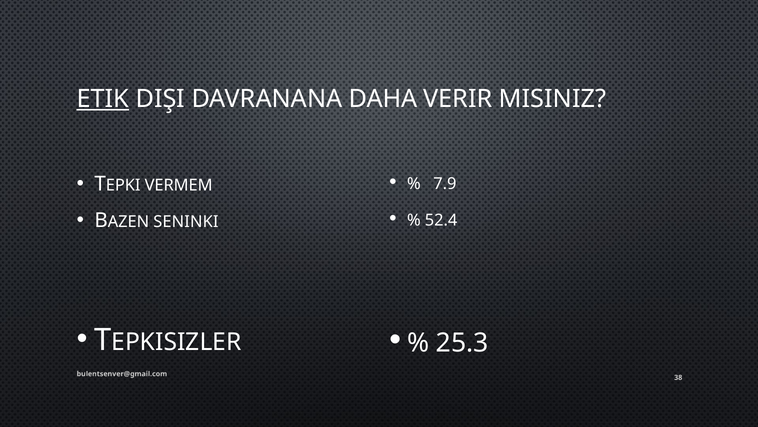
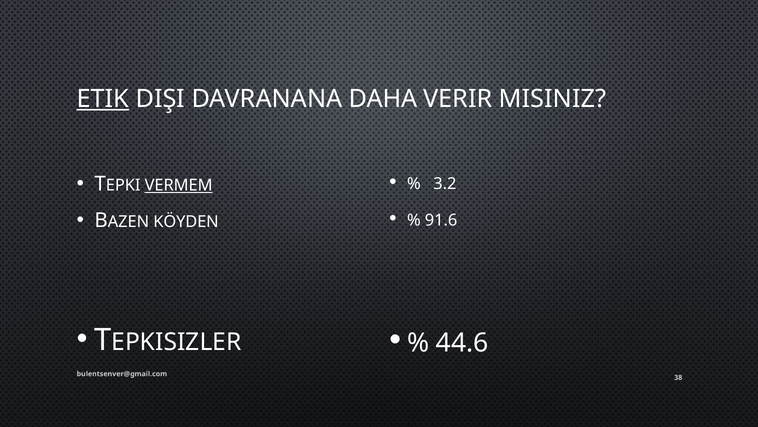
7.9: 7.9 -> 3.2 (445, 184)
VERMEM underline: none -> present (179, 185)
52.4: 52.4 -> 91.6 (441, 220)
SENINKI: SENINKI -> KÖYDEN (186, 221)
25.3: 25.3 -> 44.6 (462, 343)
